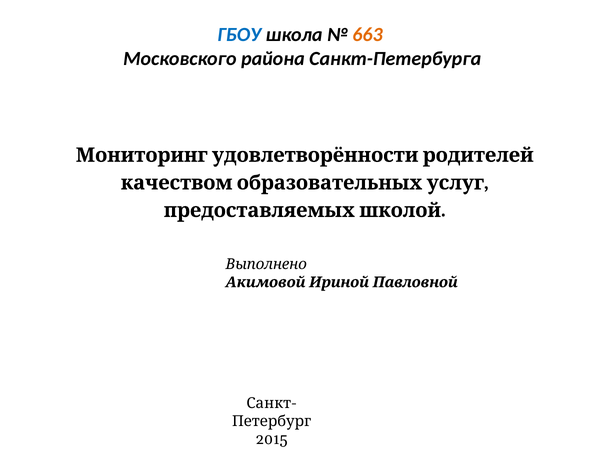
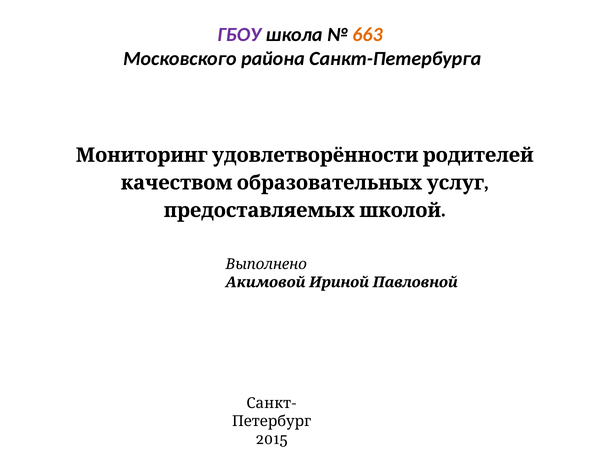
ГБОУ colour: blue -> purple (239, 35)
